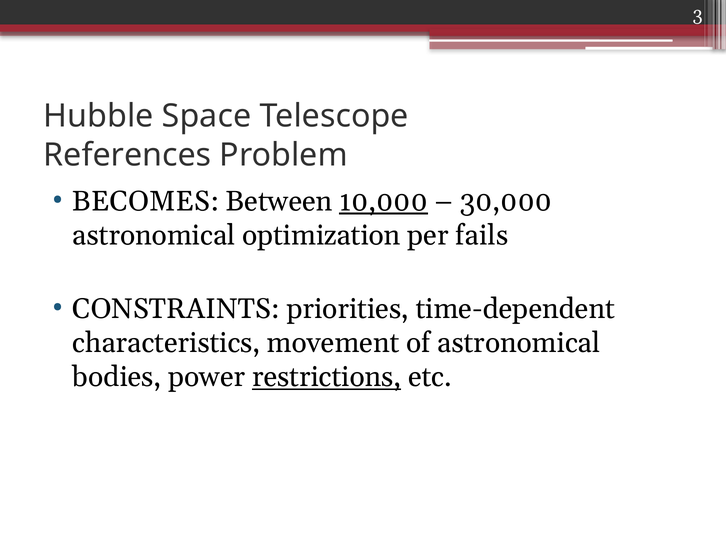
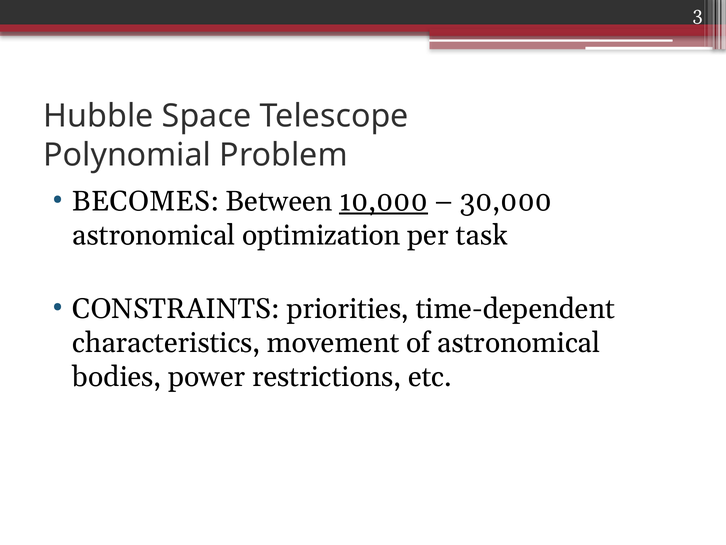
References: References -> Polynomial (127, 155)
fails: fails -> task (482, 235)
restrictions underline: present -> none (327, 377)
